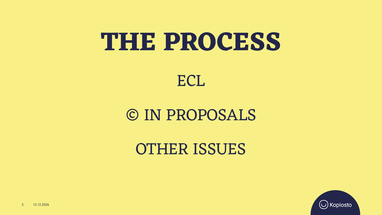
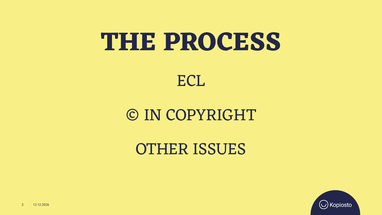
PROPOSALS: PROPOSALS -> COPYRIGHT (211, 115)
